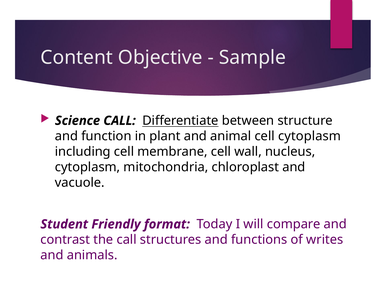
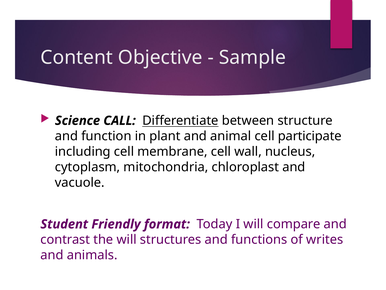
cell cytoplasm: cytoplasm -> participate (310, 136)
the call: call -> will (127, 239)
